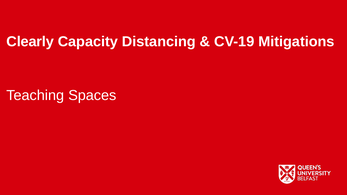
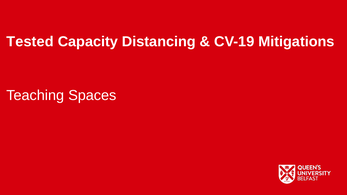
Clearly: Clearly -> Tested (30, 42)
